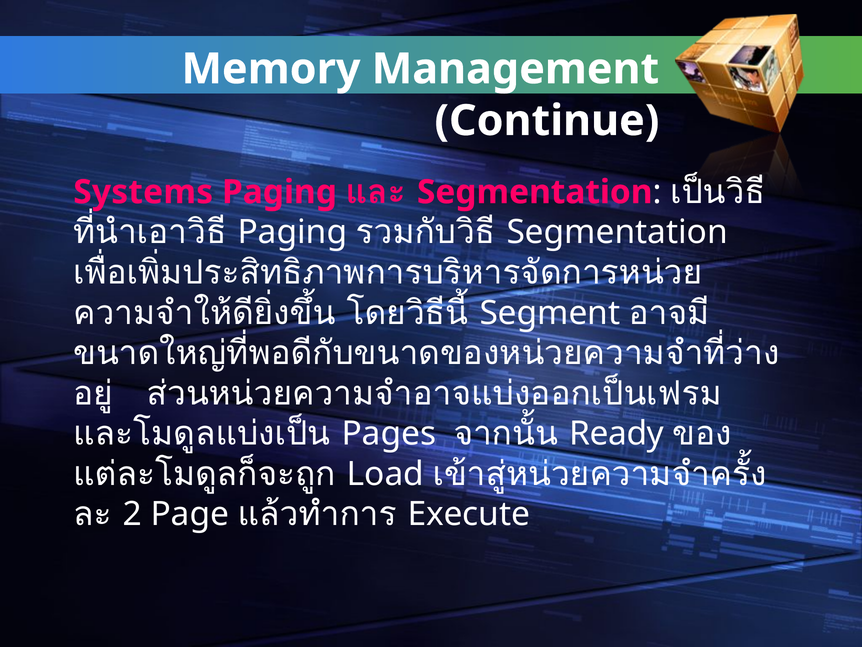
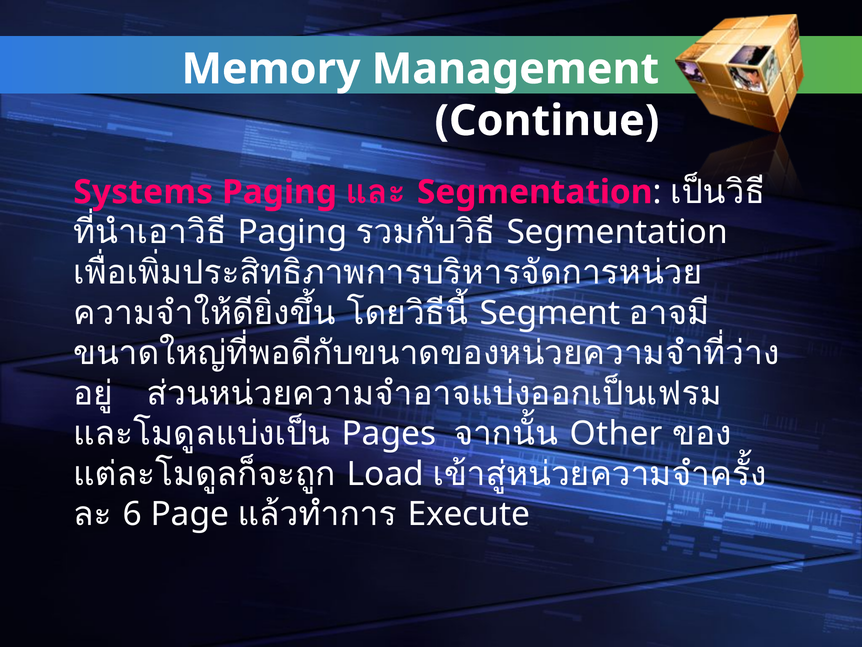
Ready: Ready -> Other (616, 433)
2: 2 -> 6 (133, 514)
